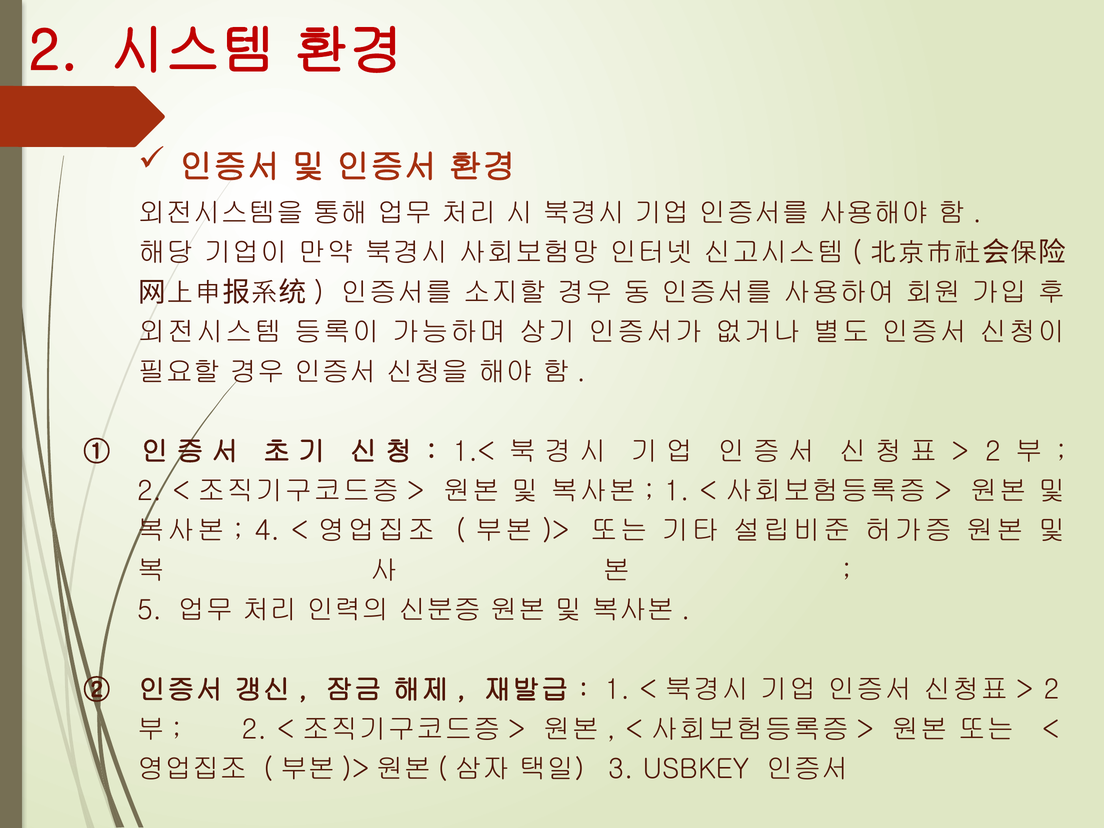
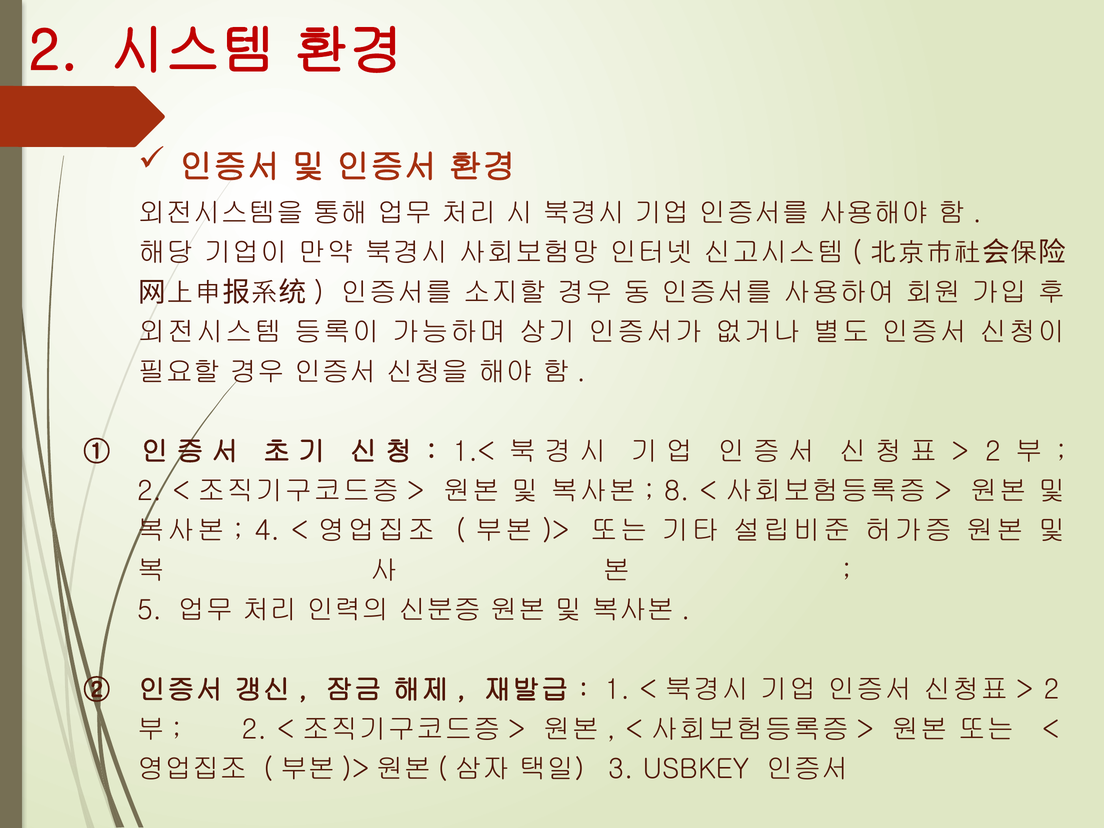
1: 1 -> 8 (677, 491)
